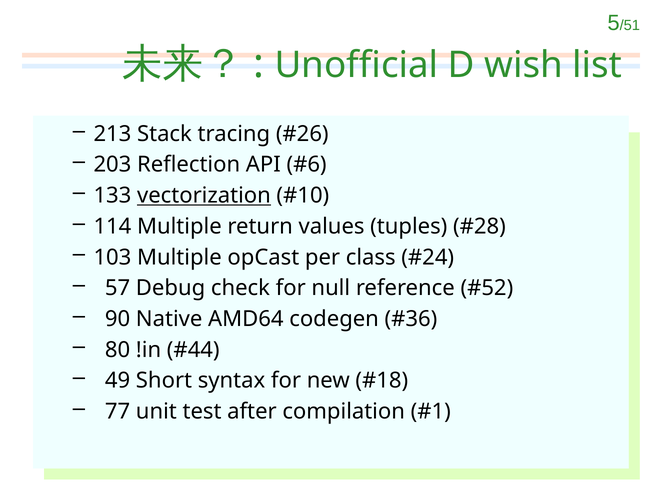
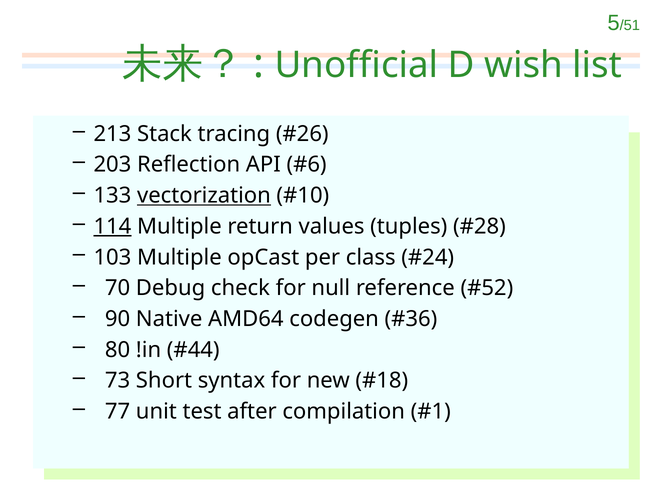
114 underline: none -> present (112, 227)
57: 57 -> 70 (118, 288)
49: 49 -> 73 (118, 381)
